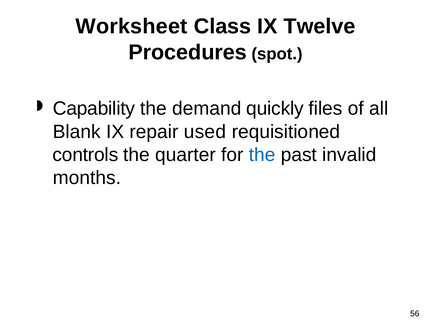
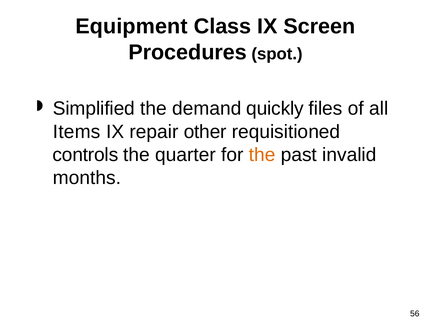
Worksheet: Worksheet -> Equipment (132, 26)
Twelve: Twelve -> Screen (319, 26)
Capability: Capability -> Simplified (94, 108)
Blank: Blank -> Items (77, 131)
used: used -> other (205, 131)
the colour: blue -> orange (262, 154)
